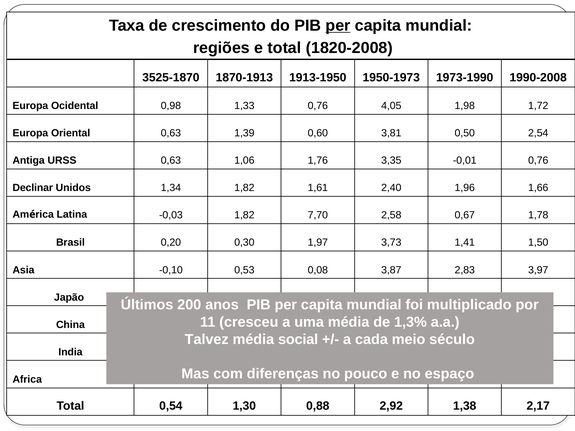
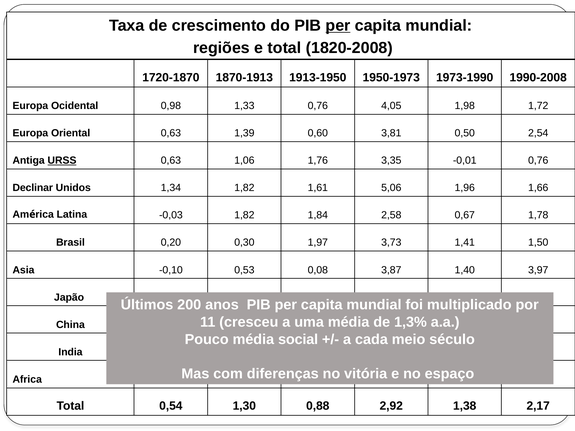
3525-1870: 3525-1870 -> 1720-1870 (171, 78)
URSS underline: none -> present (62, 161)
2,40: 2,40 -> 5,06 (391, 188)
7,70: 7,70 -> 1,84 (318, 215)
3,87 2,83: 2,83 -> 1,40 (465, 270)
Talvez: Talvez -> Pouco (207, 340)
pouco: pouco -> vitória (366, 374)
